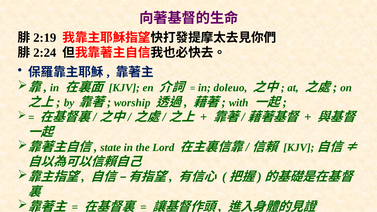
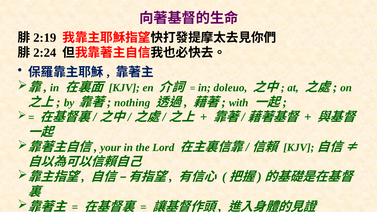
worship: worship -> nothing (132, 103)
state: state -> your (111, 147)
